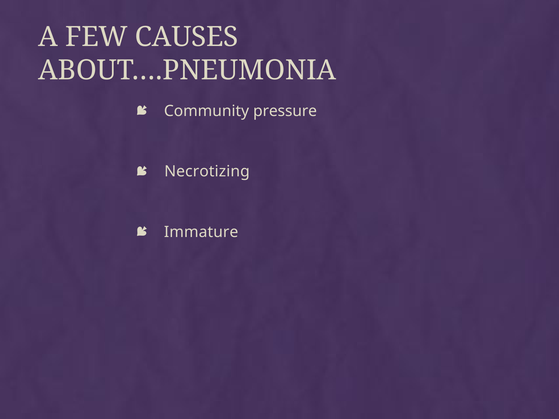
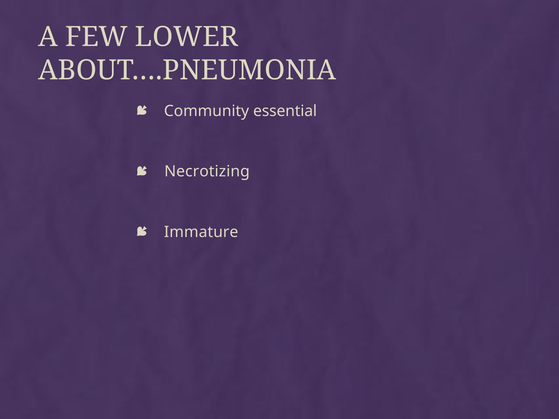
CAUSES: CAUSES -> LOWER (187, 37)
pressure: pressure -> essential (285, 111)
